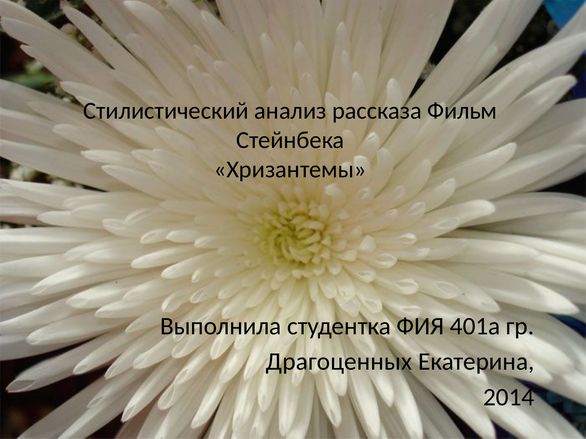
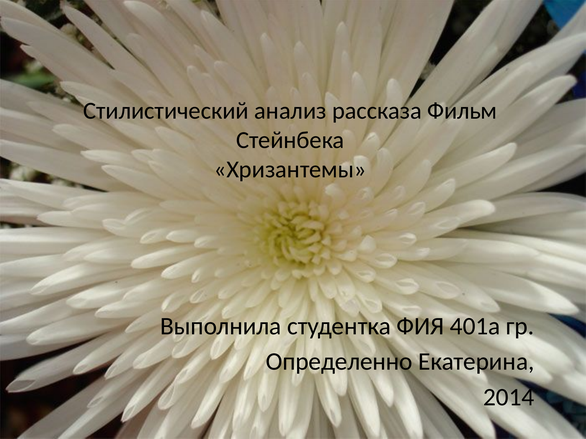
Драгоценных: Драгоценных -> Определенно (339, 362)
